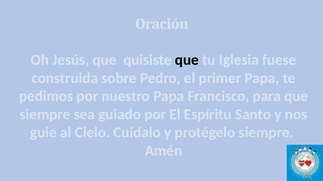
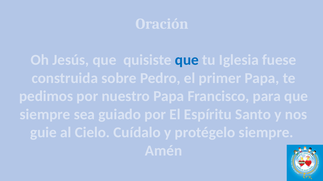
que colour: black -> blue (187, 60)
